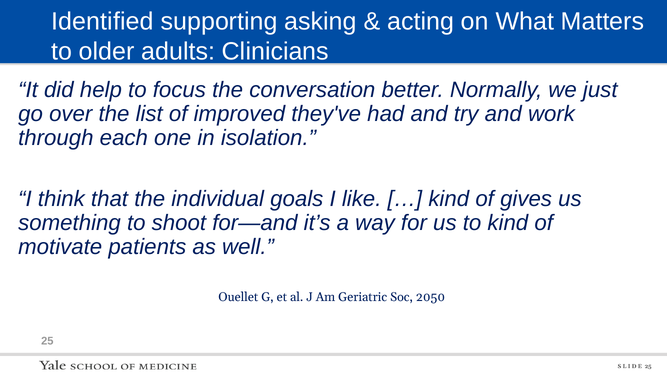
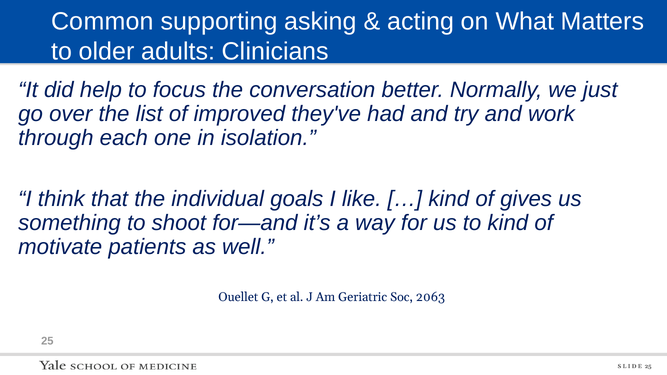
Identified: Identified -> Common (102, 21)
2050: 2050 -> 2063 (430, 297)
